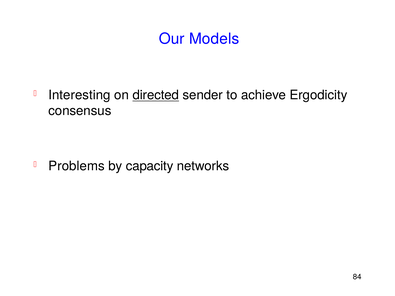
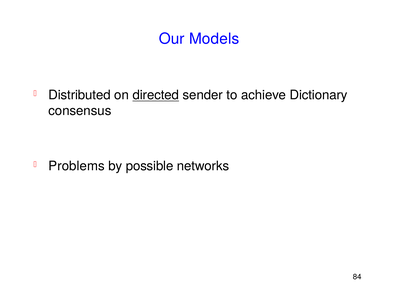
Interesting: Interesting -> Distributed (80, 95)
Ergodicity: Ergodicity -> Dictionary (319, 95)
capacity: capacity -> possible (150, 166)
